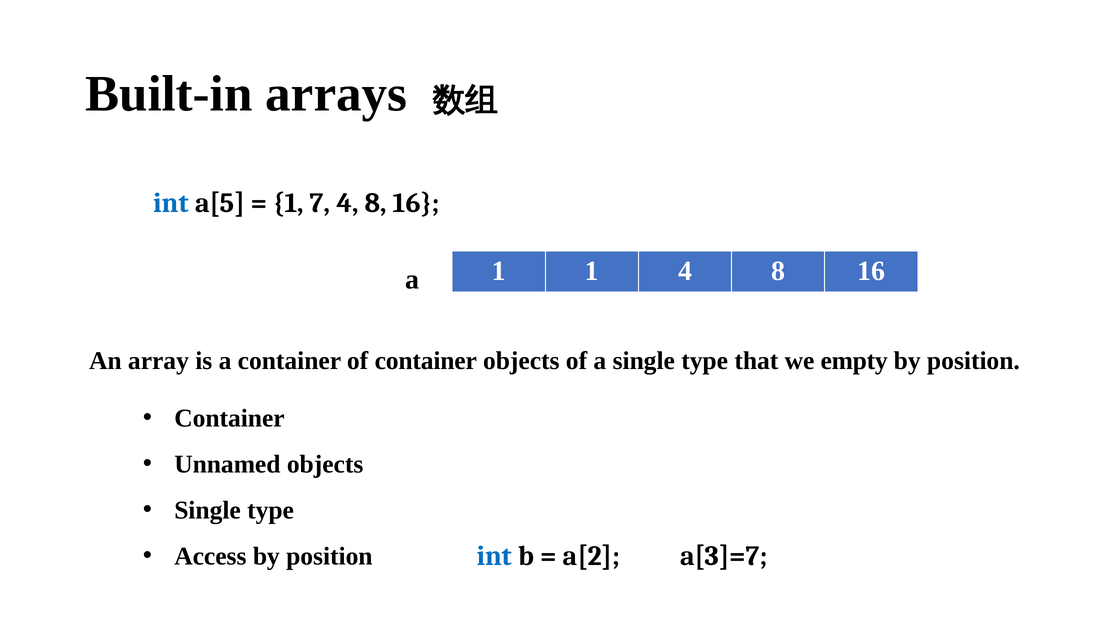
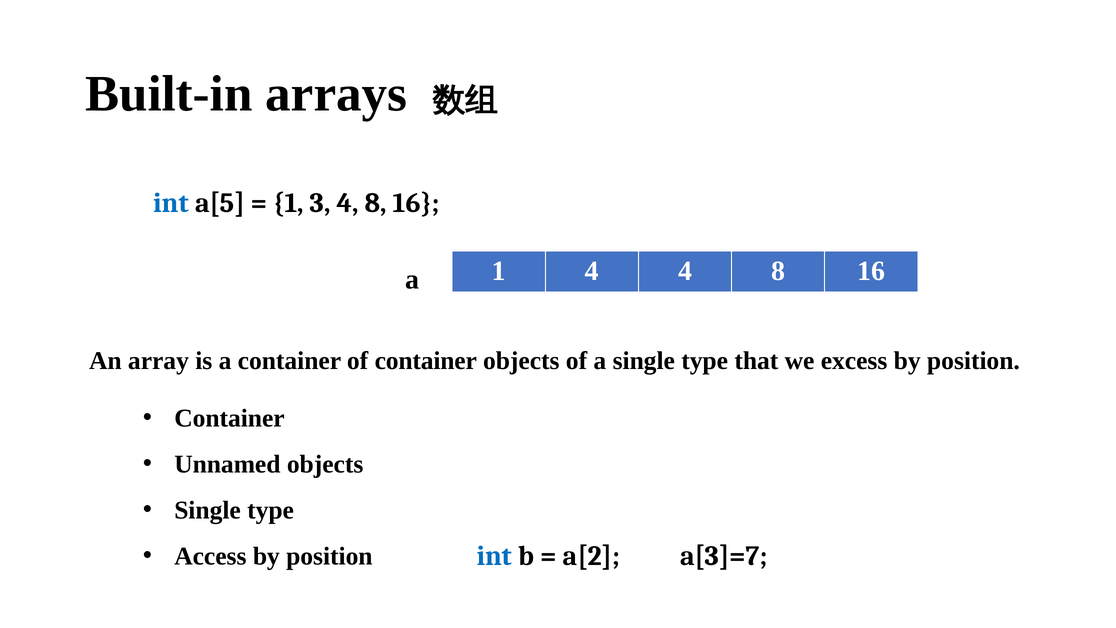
7: 7 -> 3 (320, 203)
1 1: 1 -> 4 (592, 271)
empty: empty -> excess (854, 361)
